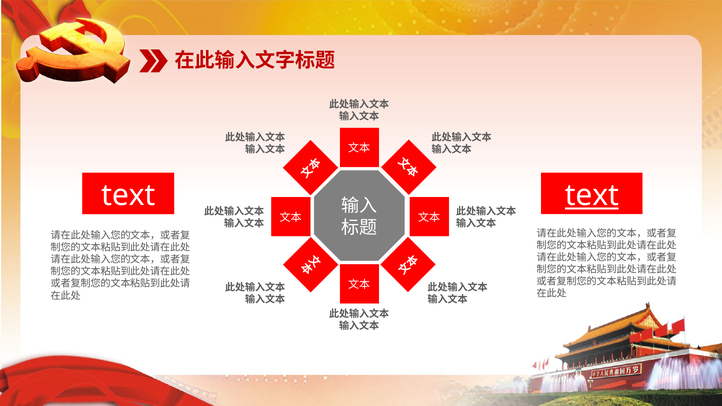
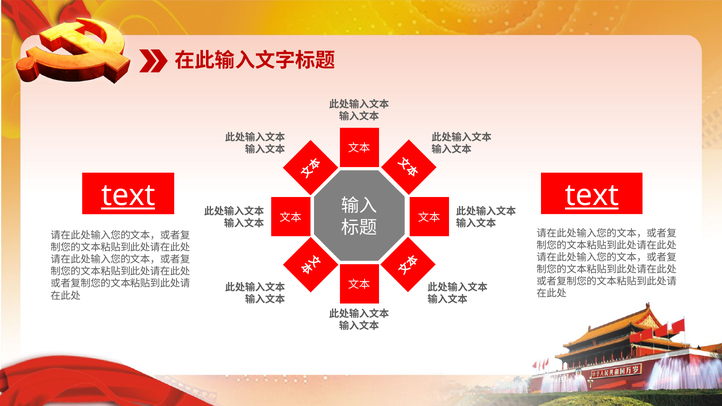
text underline: none -> present (128, 196)
